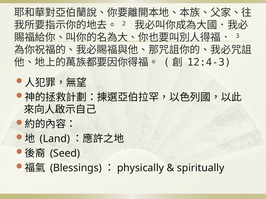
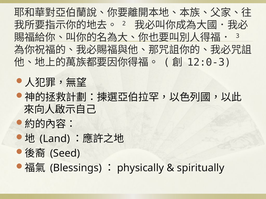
12:4-3: 12:4-3 -> 12:0-3 (209, 62)
